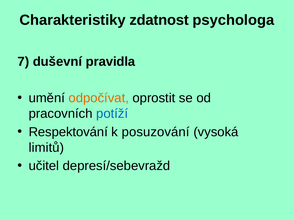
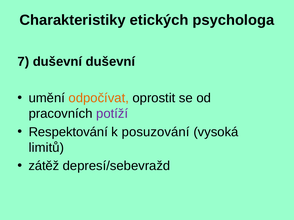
zdatnost: zdatnost -> etických (159, 20)
duševní pravidla: pravidla -> duševní (110, 62)
potíží colour: blue -> purple (112, 114)
učitel: učitel -> zátěž (44, 166)
